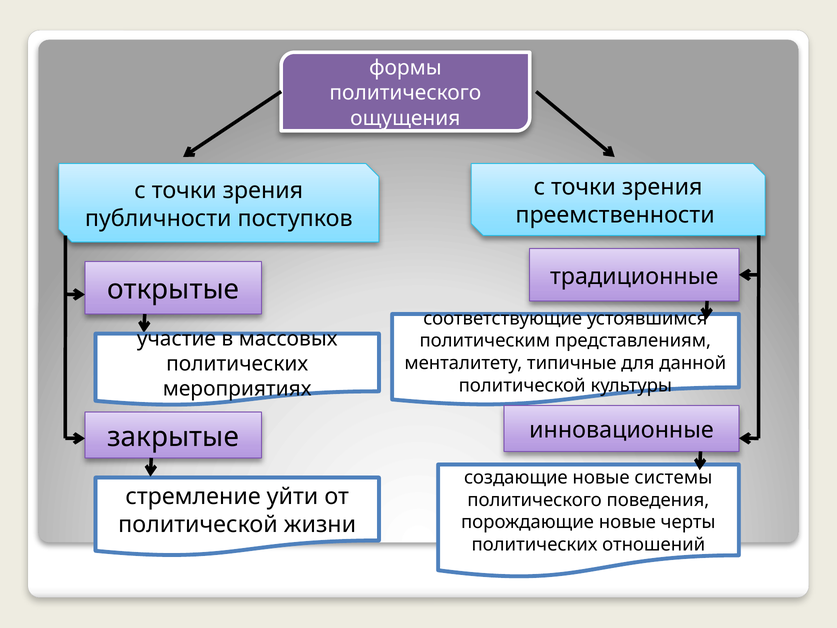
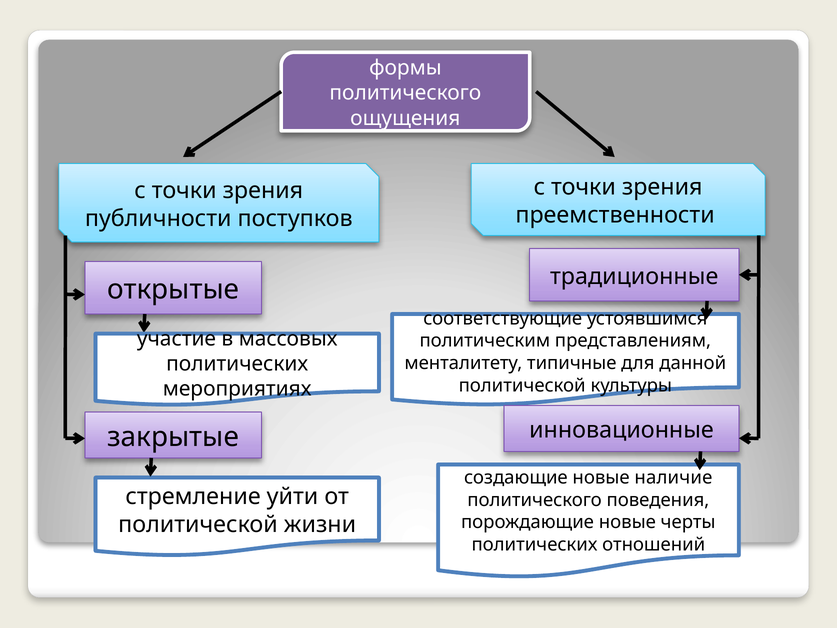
системы: системы -> наличие (673, 478)
